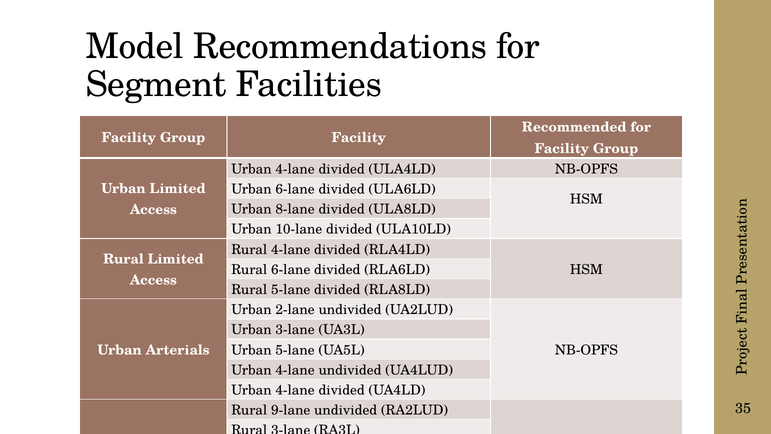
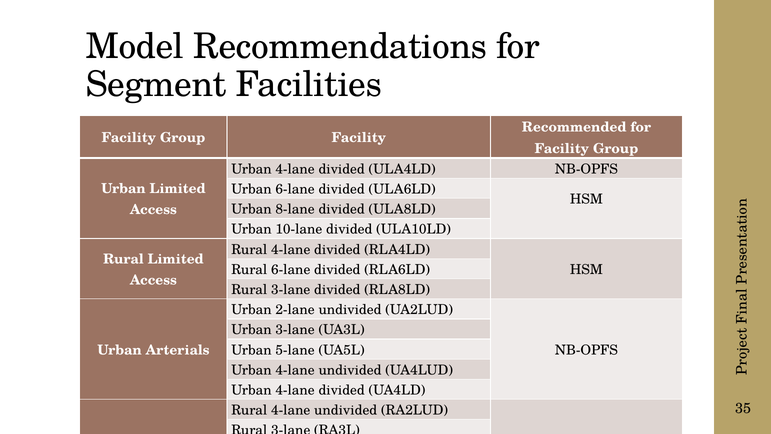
5-lane: 5-lane -> 3-lane (291, 290)
9-lane: 9-lane -> 4-lane (291, 410)
